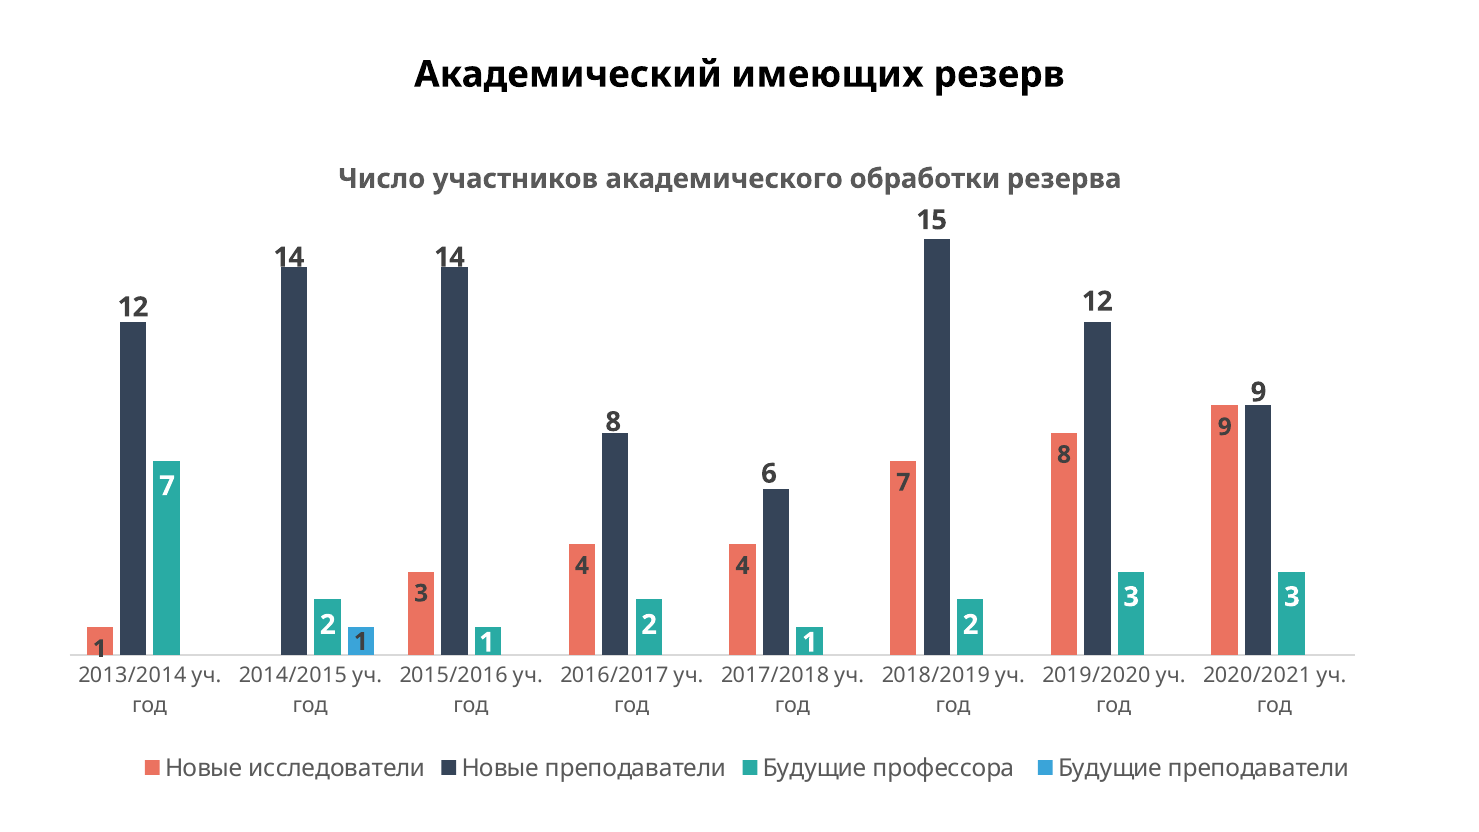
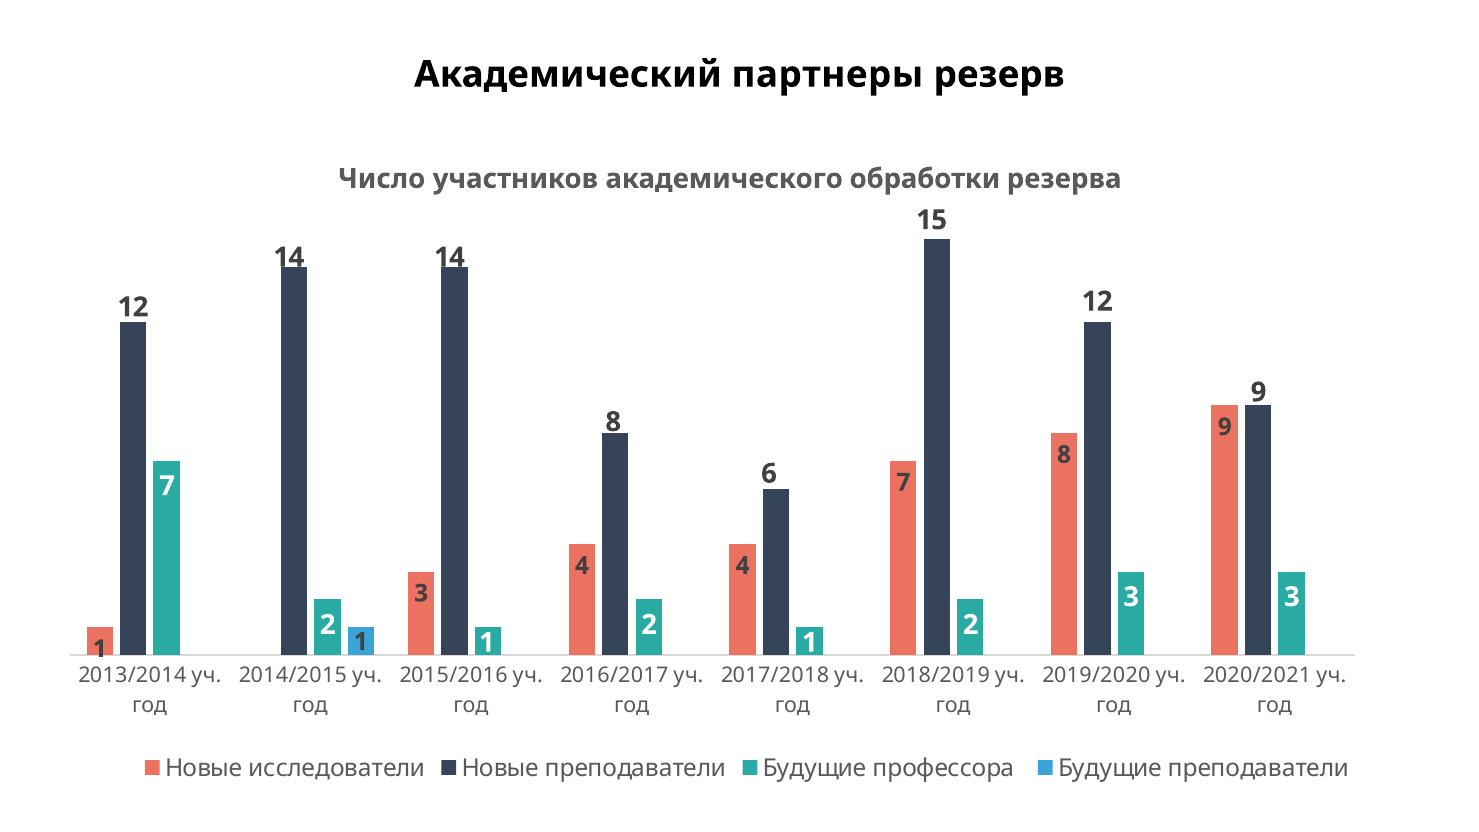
имеющих: имеющих -> партнеры (827, 75)
